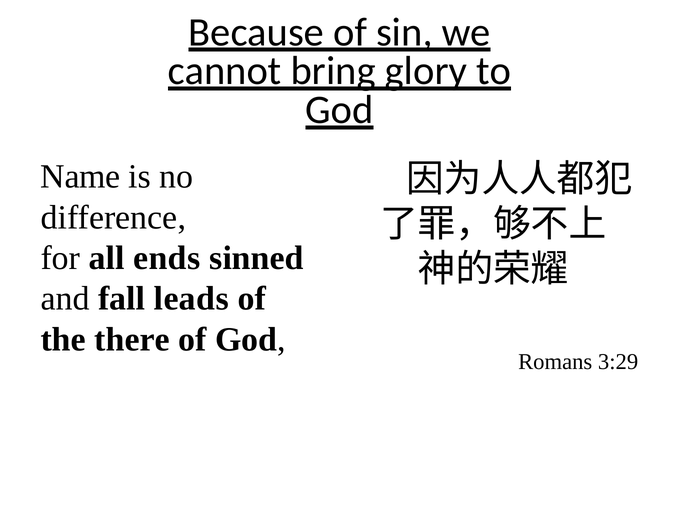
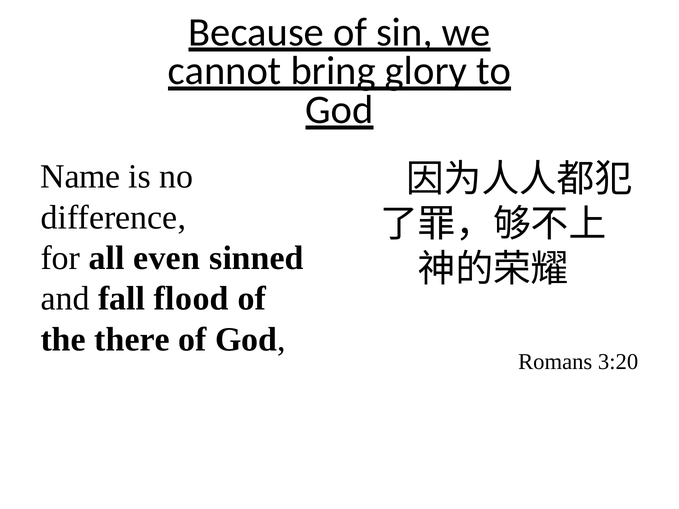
ends: ends -> even (167, 258)
leads: leads -> flood (191, 299)
3:29: 3:29 -> 3:20 (618, 362)
